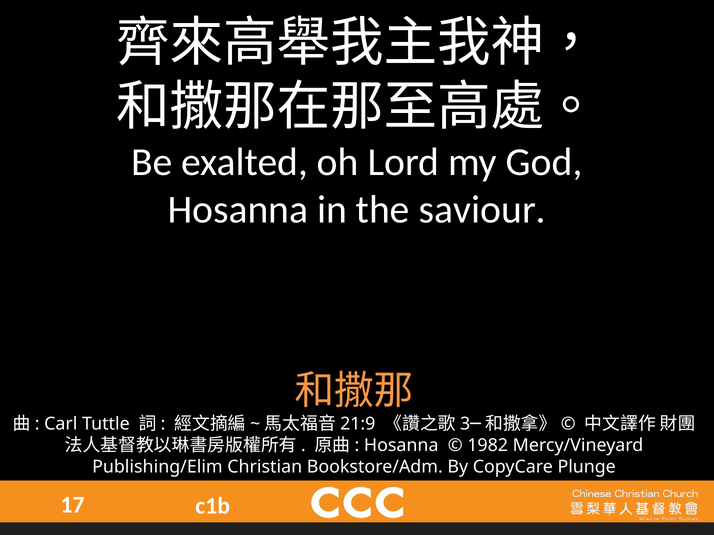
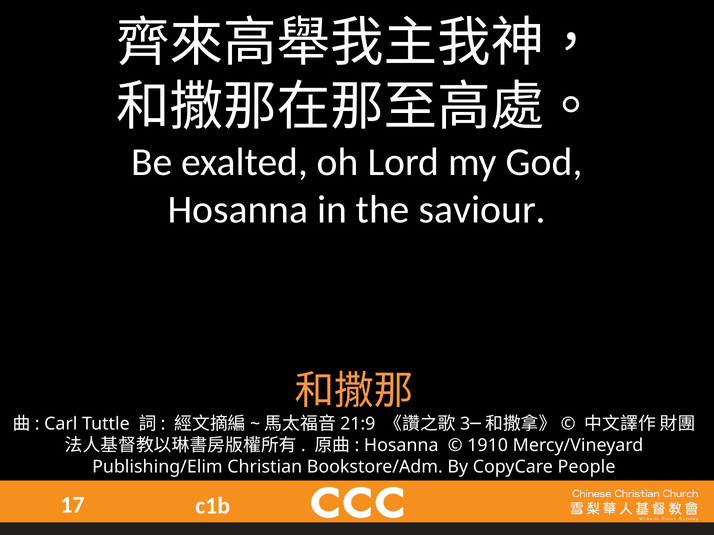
1982: 1982 -> 1910 (488, 446)
Plunge: Plunge -> People (587, 467)
